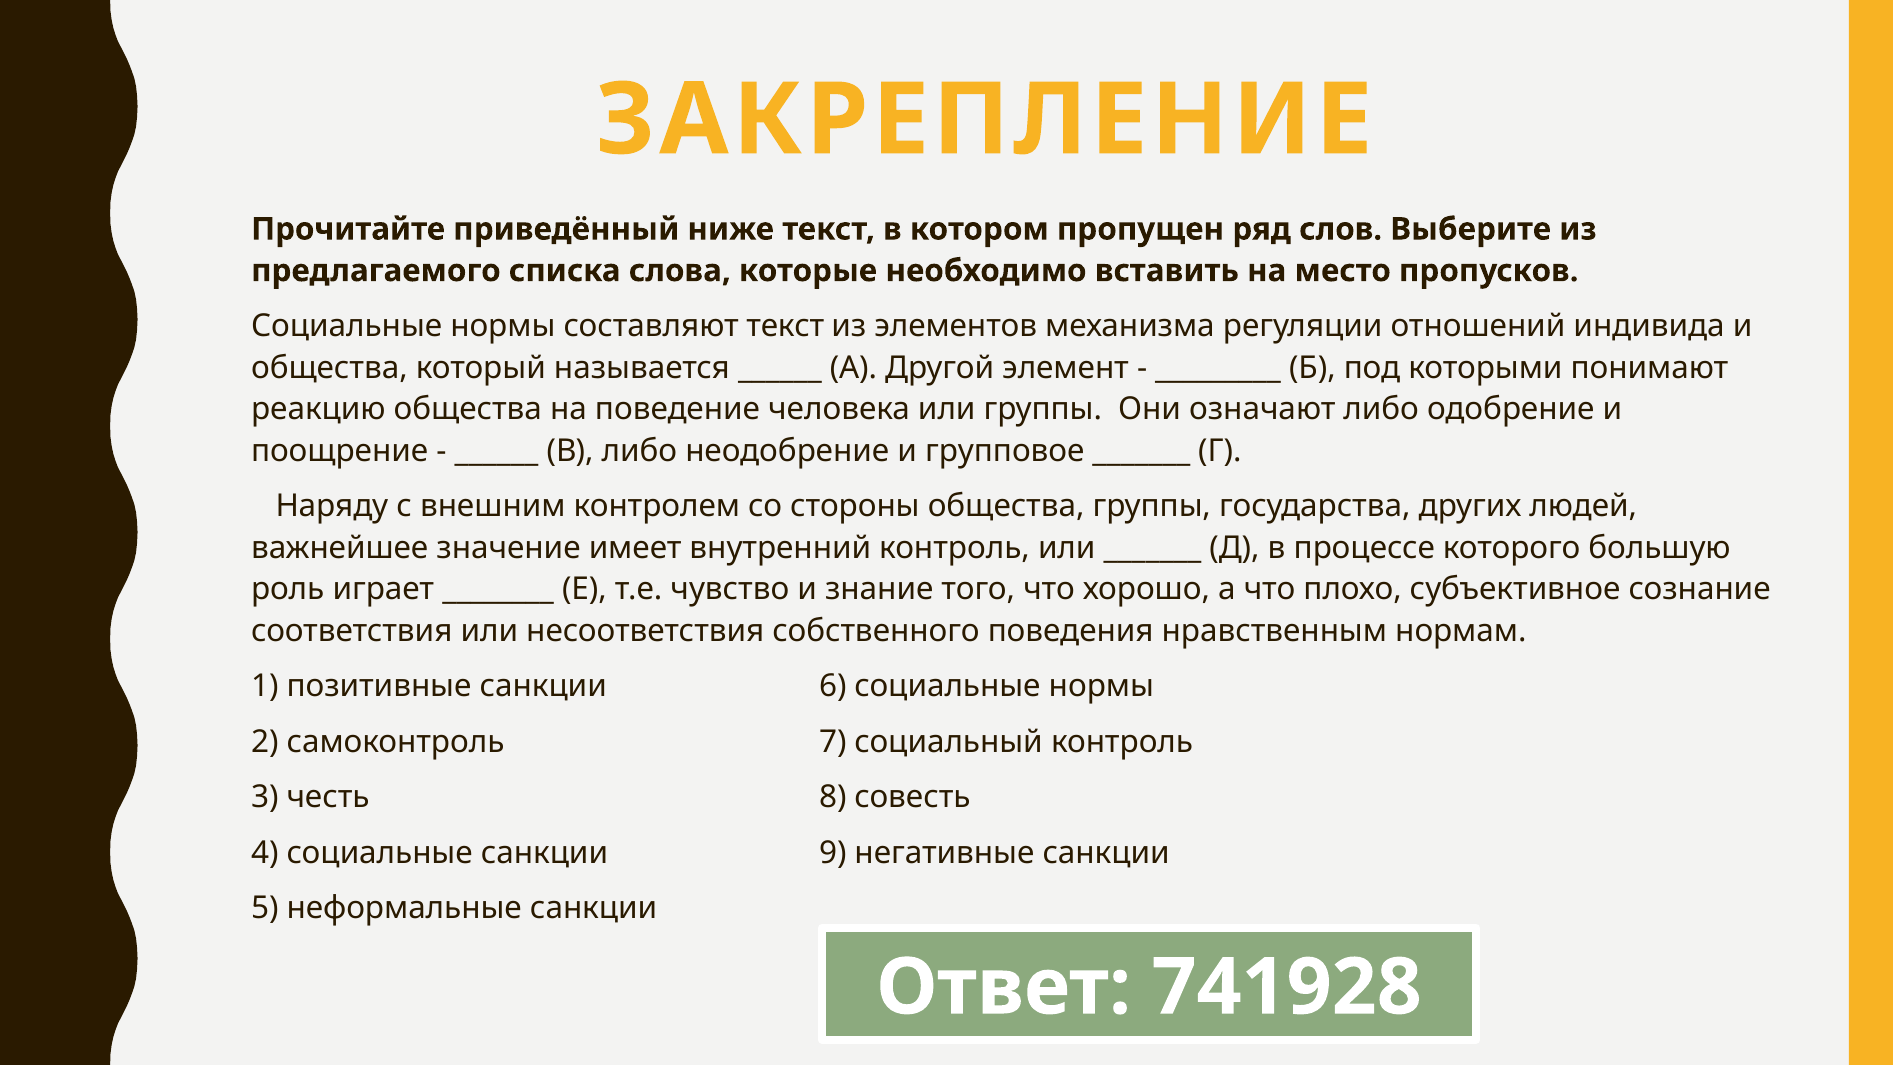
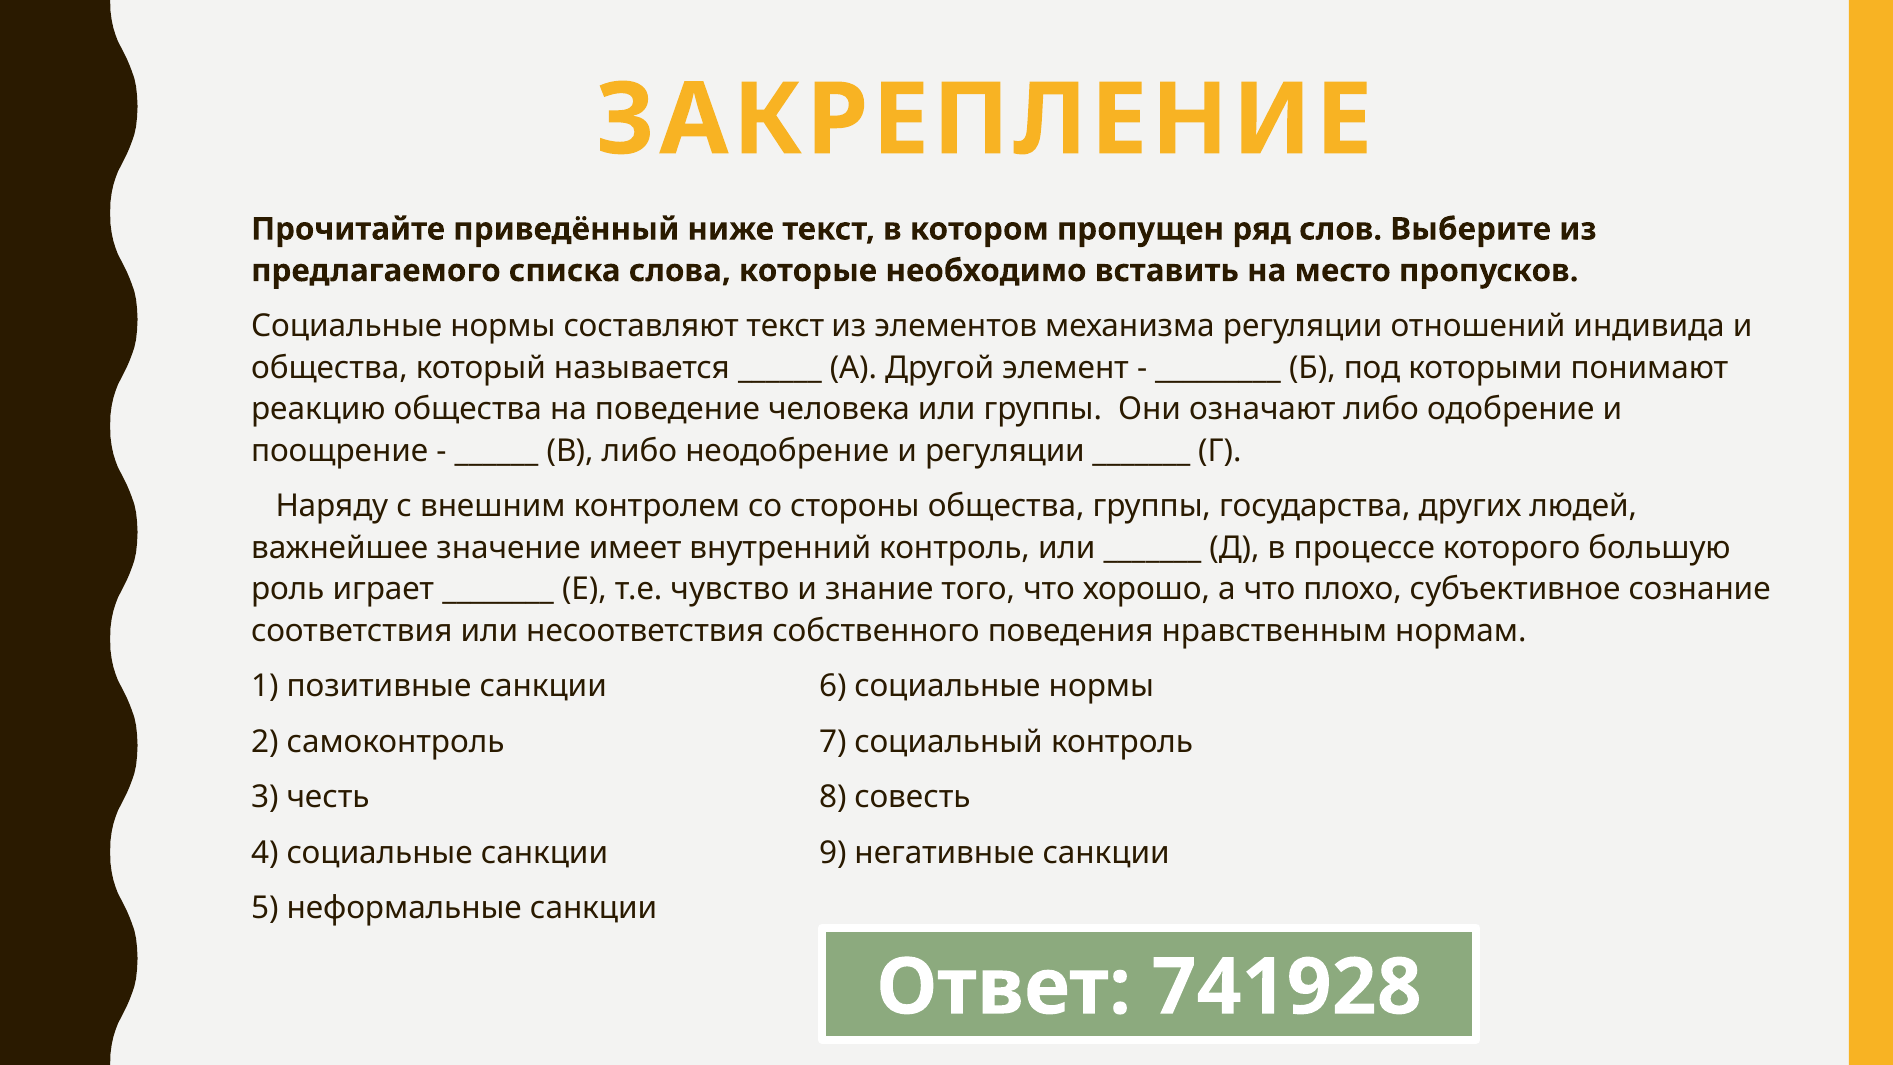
и групповое: групповое -> регуляции (1005, 451)
